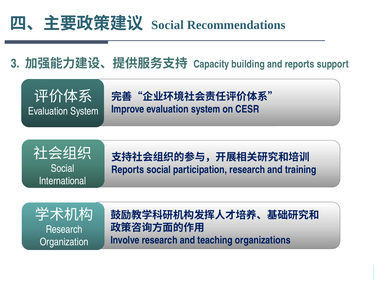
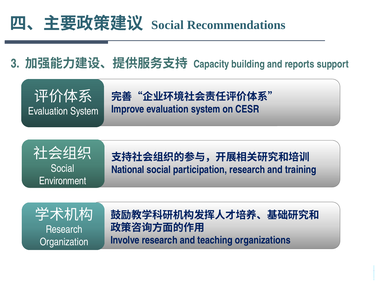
Reports: Reports -> National (128, 170)
International: International -> Environment (63, 181)
